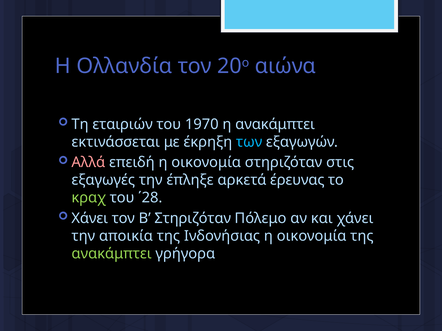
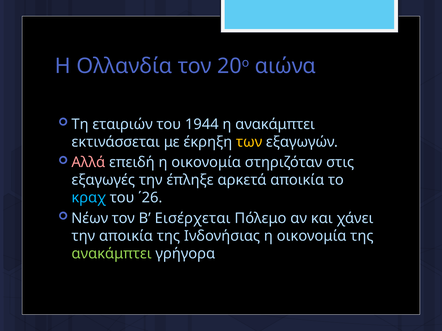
1970: 1970 -> 1944 (202, 124)
των colour: light blue -> yellow (249, 142)
αρκετά έρευνας: έρευνας -> αποικία (297, 180)
κραχ colour: light green -> light blue (89, 198)
΄28: ΄28 -> ΄26 (150, 198)
Χάνει: Χάνει -> Νέων (90, 219)
Β Στηριζόταν: Στηριζόταν -> Εισέρχεται (193, 219)
